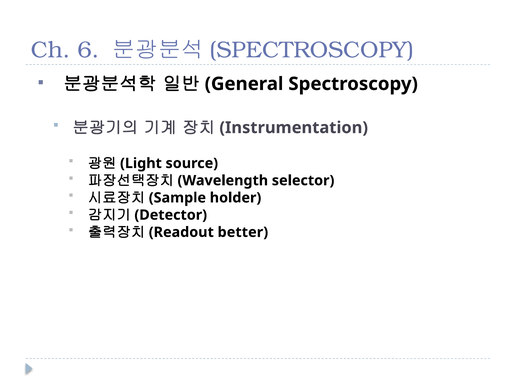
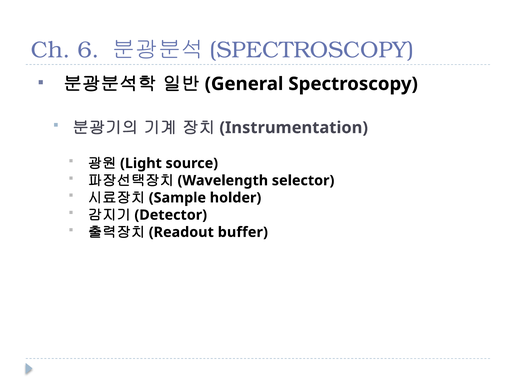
better: better -> buffer (243, 232)
